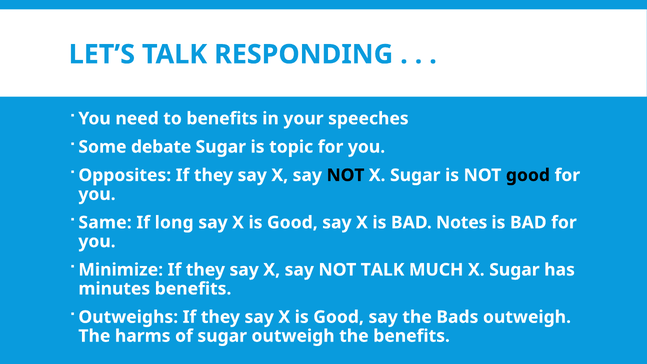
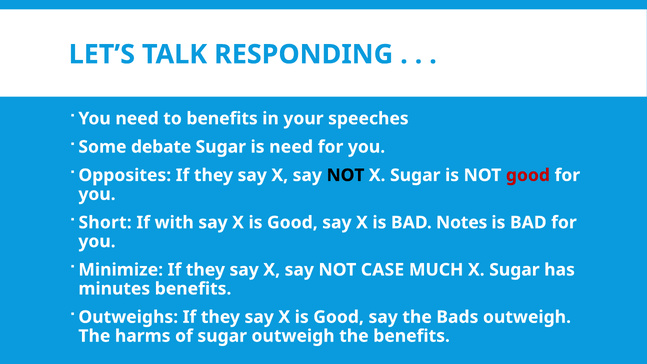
is topic: topic -> need (291, 147)
good colour: black -> red (528, 175)
Same: Same -> Short (105, 222)
long: long -> with (174, 222)
NOT TALK: TALK -> CASE (382, 270)
